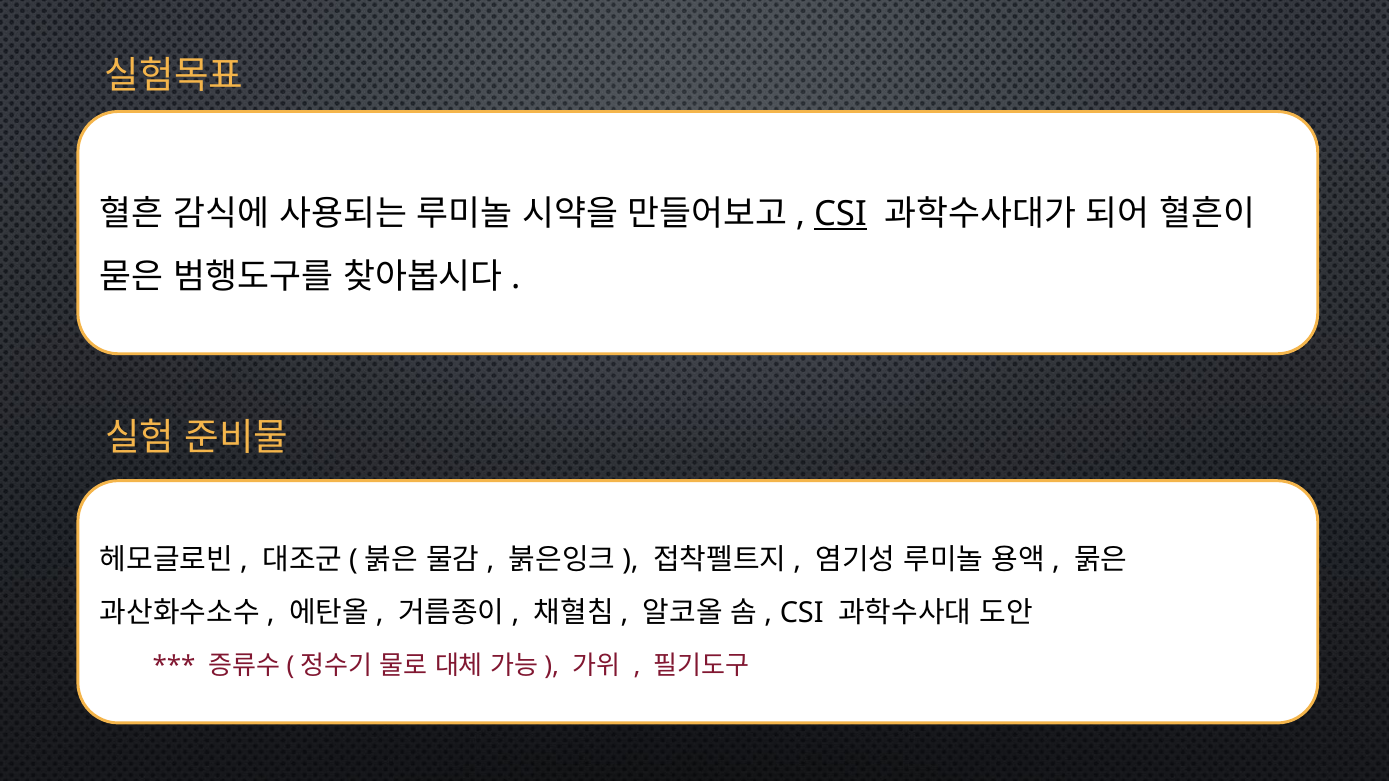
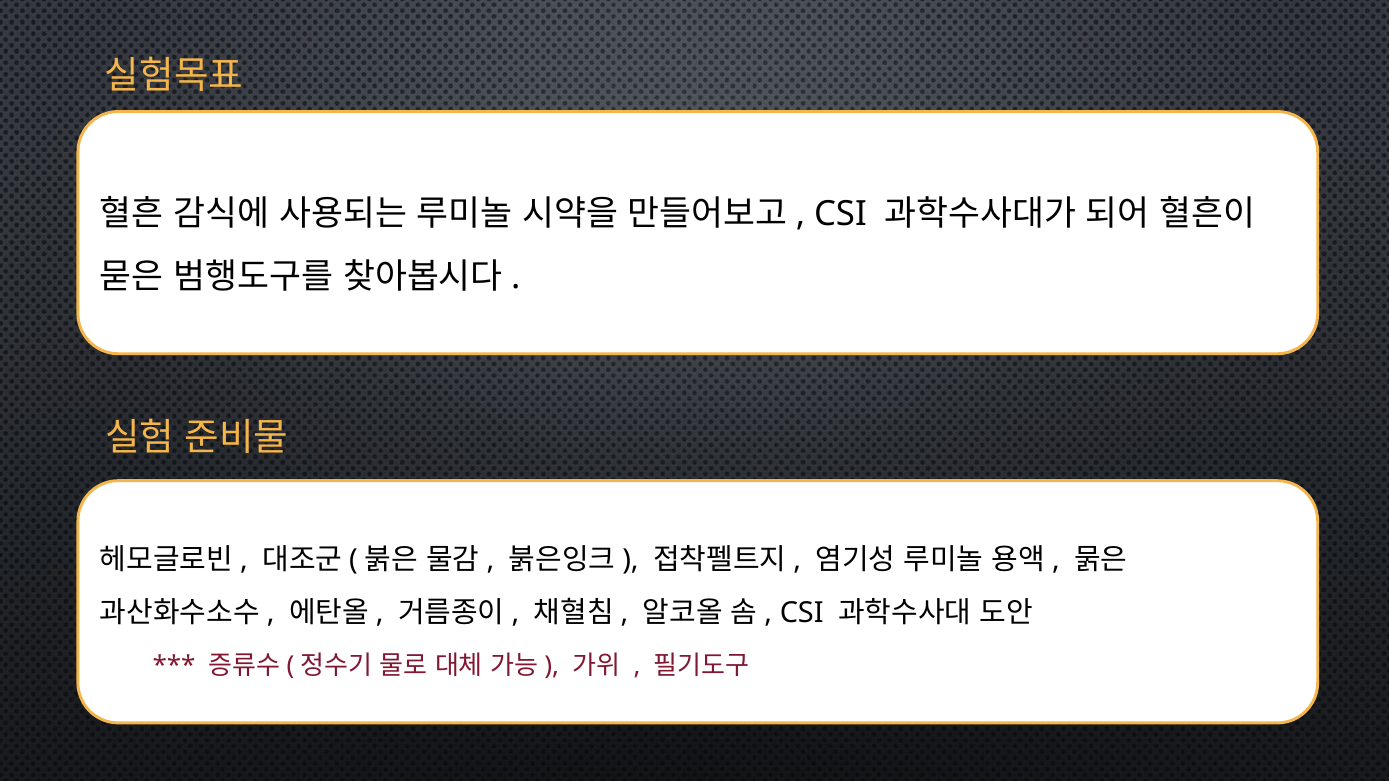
CSI underline: present -> none (840, 214)
